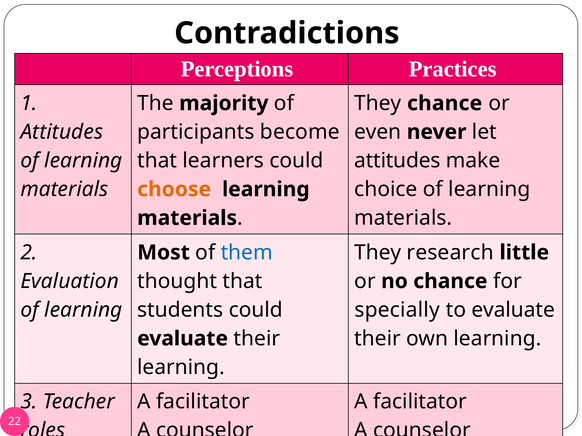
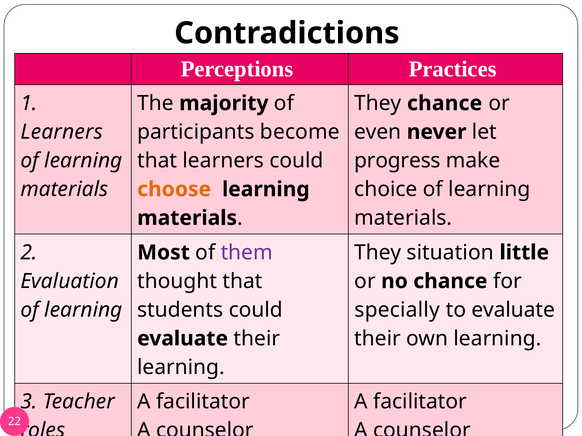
Attitudes: Attitudes -> Learners (62, 132)
attitudes: attitudes -> progress (397, 161)
research: research -> situation (450, 253)
them colour: blue -> purple (247, 253)
